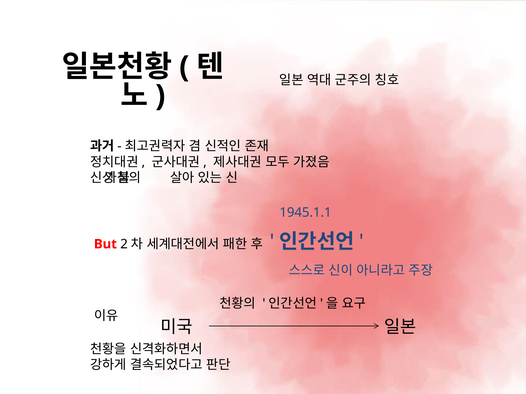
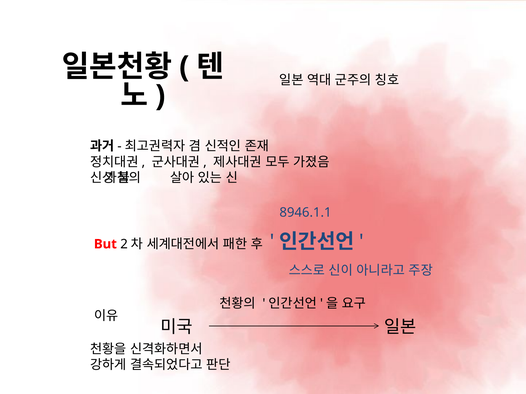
1945.1.1: 1945.1.1 -> 8946.1.1 (306, 213)
